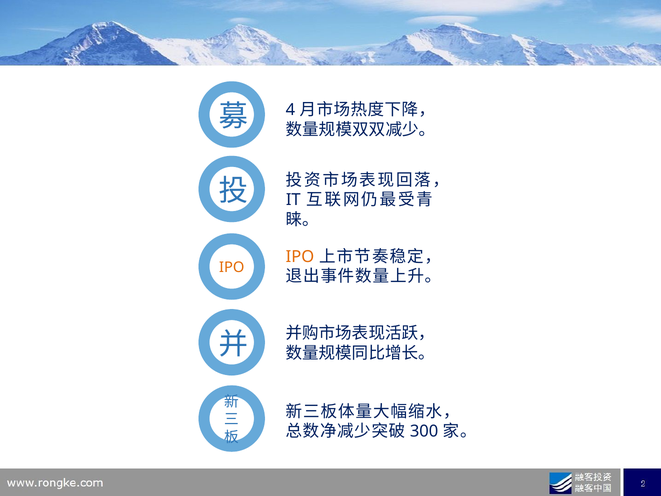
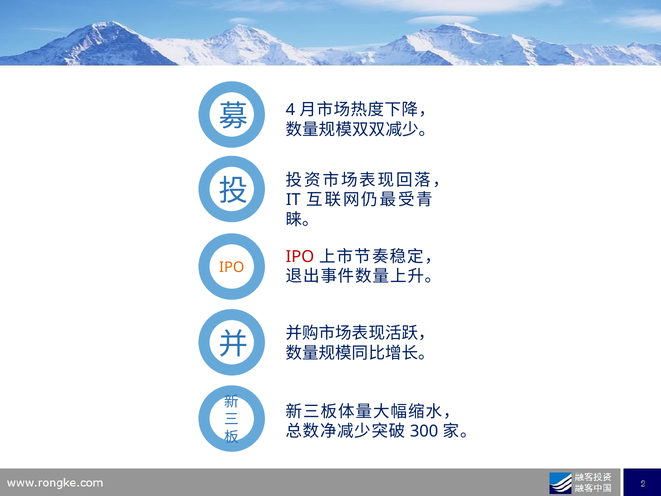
IPO colour: orange -> red (300, 257)
